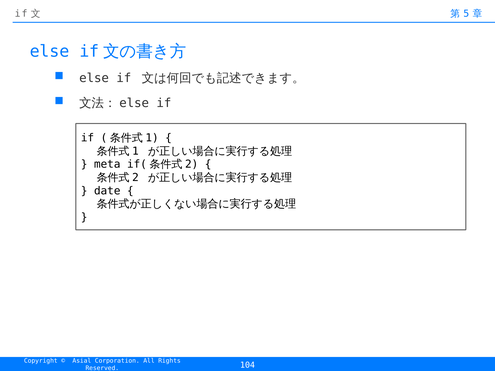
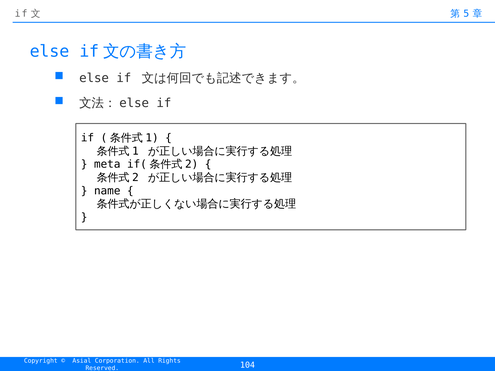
date: date -> name (107, 191)
